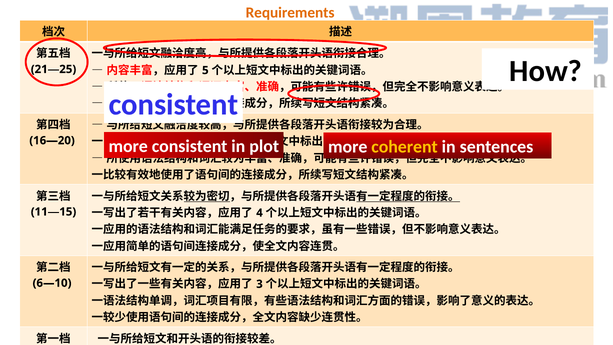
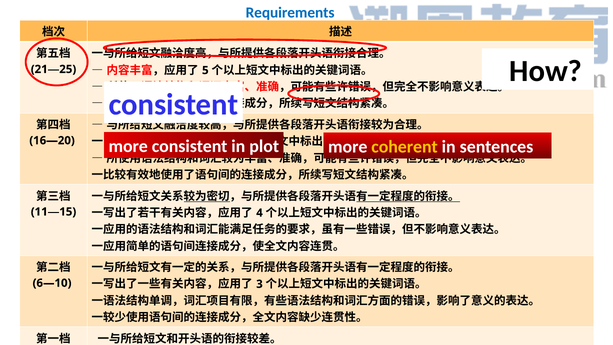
Requirements colour: orange -> blue (290, 13)
